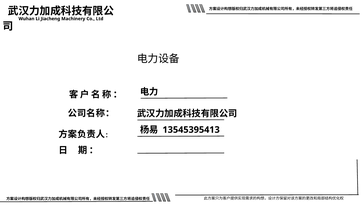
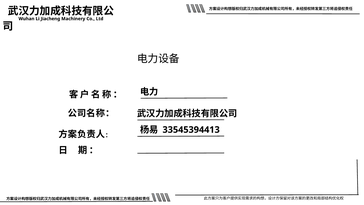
13545395413: 13545395413 -> 33545394413 (191, 130)
